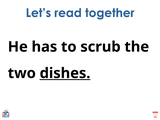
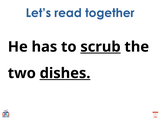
scrub underline: none -> present (100, 47)
